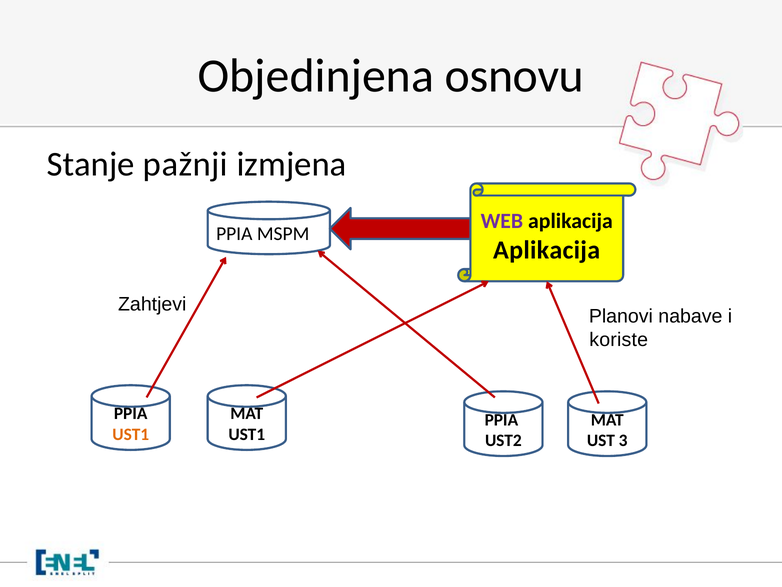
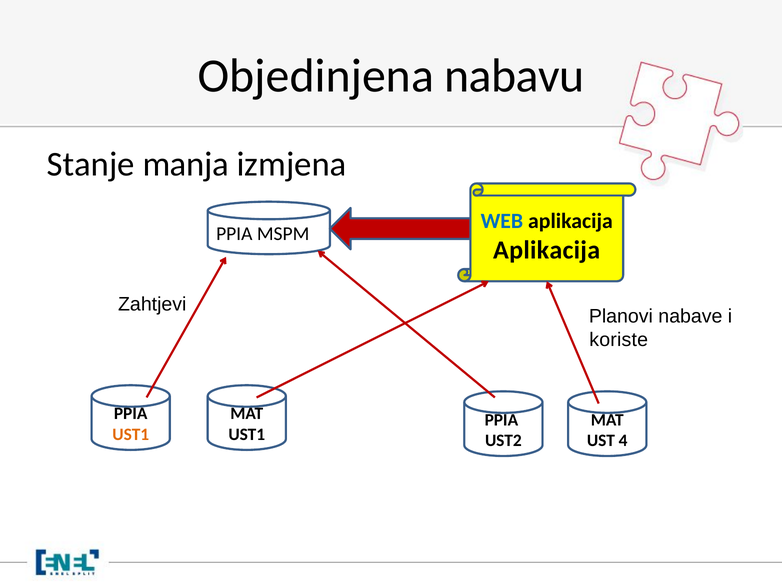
osnovu: osnovu -> nabavu (514, 76)
pažnji: pažnji -> manja (186, 164)
WEB colour: purple -> blue (502, 221)
3: 3 -> 4 (623, 440)
